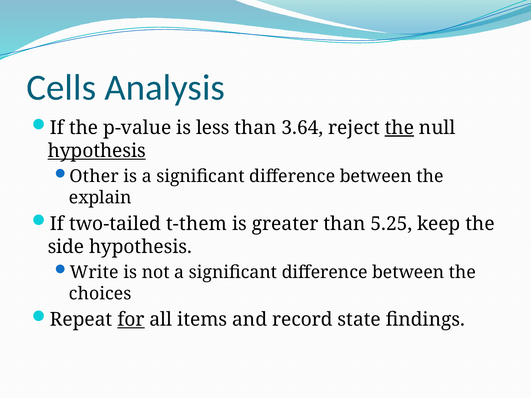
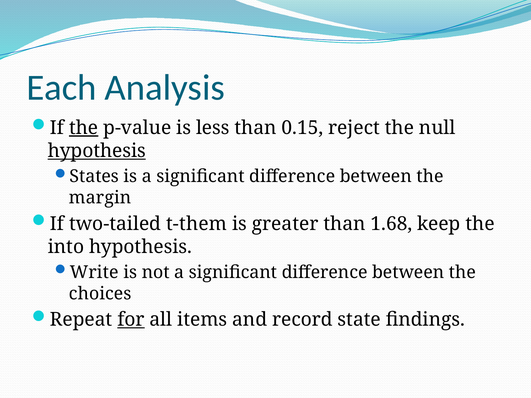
Cells: Cells -> Each (61, 88)
the underline: none -> present (84, 128)
3.64: 3.64 -> 0.15 (302, 128)
the underline: present -> none (399, 128)
Other: Other -> States (94, 177)
explain: explain -> margin (100, 198)
5.25: 5.25 -> 1.68 (391, 224)
side: side -> into (66, 247)
